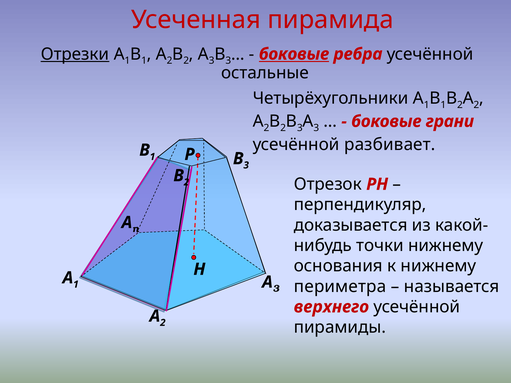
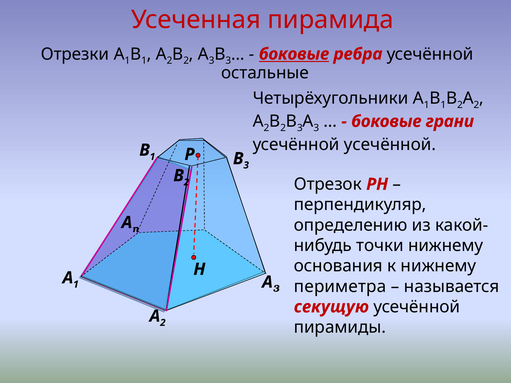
Отрезки underline: present -> none (75, 54)
усечённой разбивает: разбивает -> усечённой (390, 145)
доказывается: доказывается -> определению (351, 225)
верхнего: верхнего -> секущую (331, 307)
